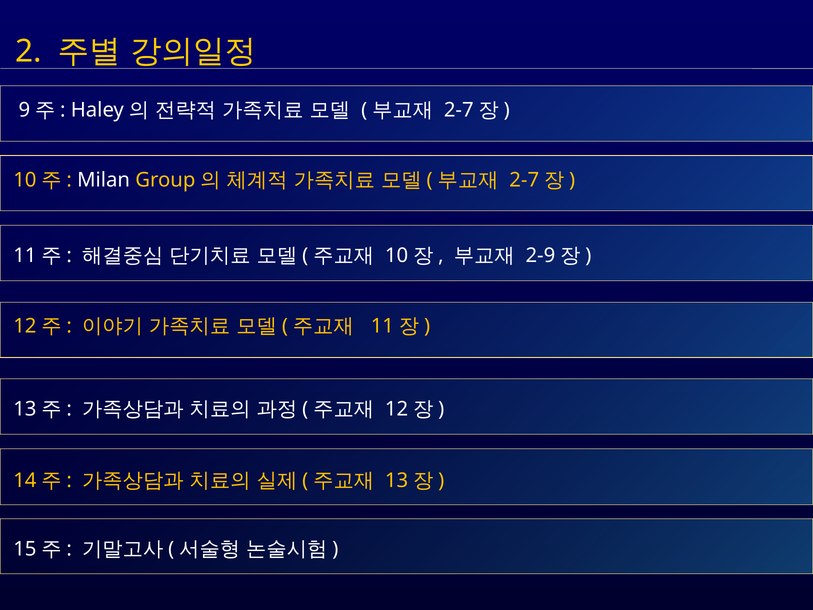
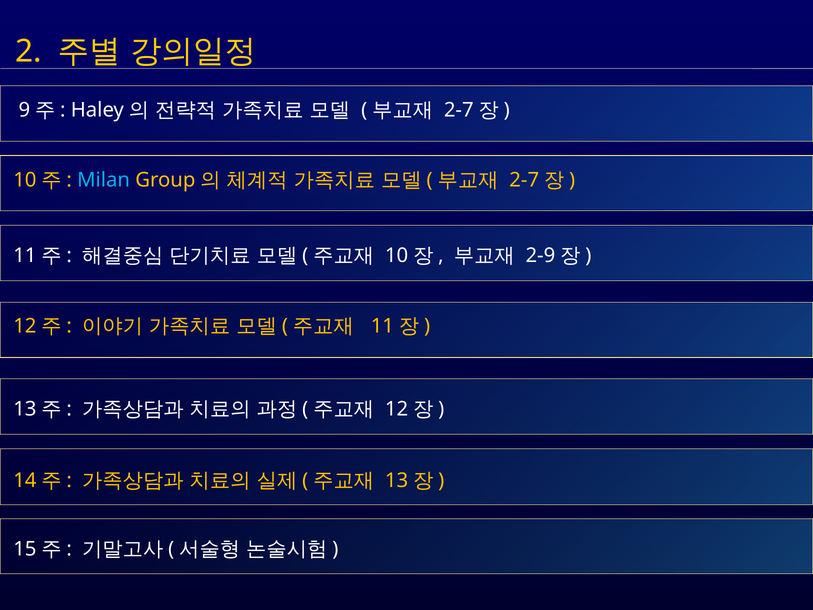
Milan colour: white -> light blue (104, 180)
